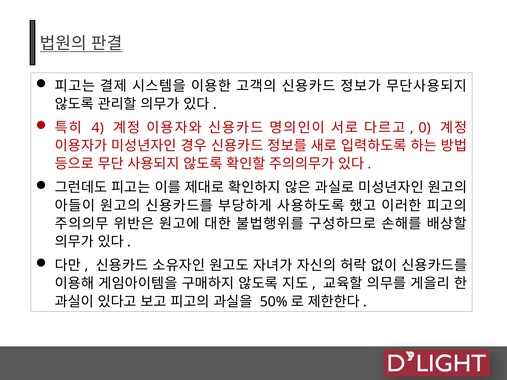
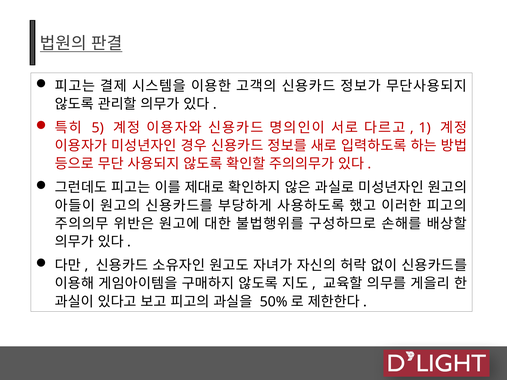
4: 4 -> 5 (98, 128)
0: 0 -> 1 (425, 128)
